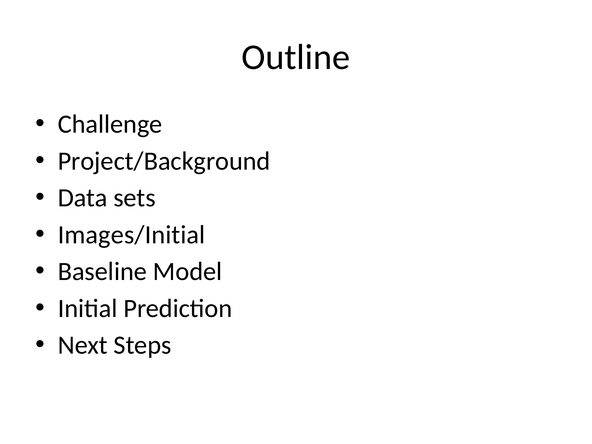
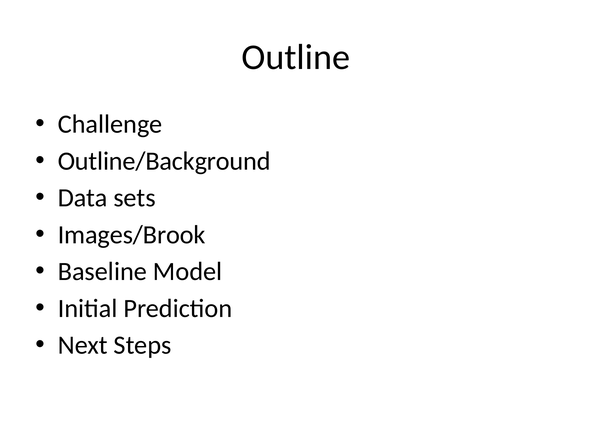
Project/Background: Project/Background -> Outline/Background (164, 161)
Images/Initial: Images/Initial -> Images/Brook (132, 235)
